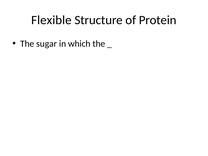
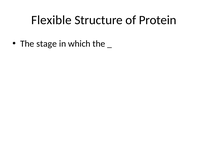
sugar: sugar -> stage (47, 44)
